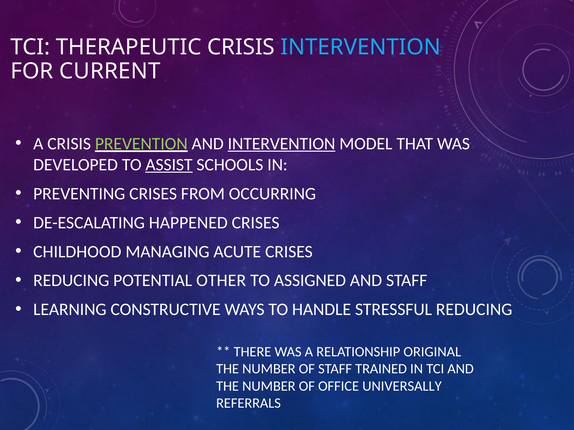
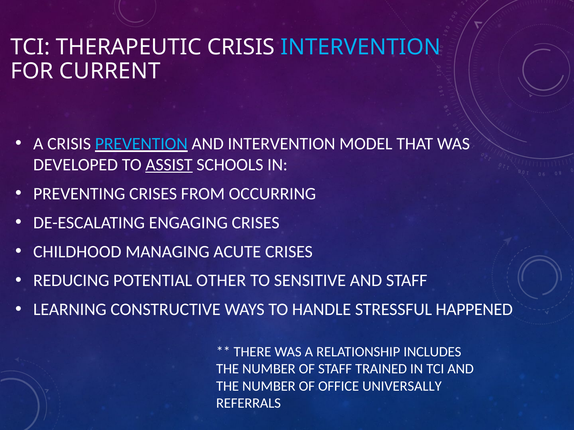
PREVENTION colour: light green -> light blue (141, 144)
INTERVENTION underline: present -> none (282, 144)
HAPPENED: HAPPENED -> ENGAGING (188, 223)
ASSIGNED: ASSIGNED -> SENSITIVE (310, 281)
STRESSFUL REDUCING: REDUCING -> HAPPENED (474, 310)
ORIGINAL: ORIGINAL -> INCLUDES (432, 352)
